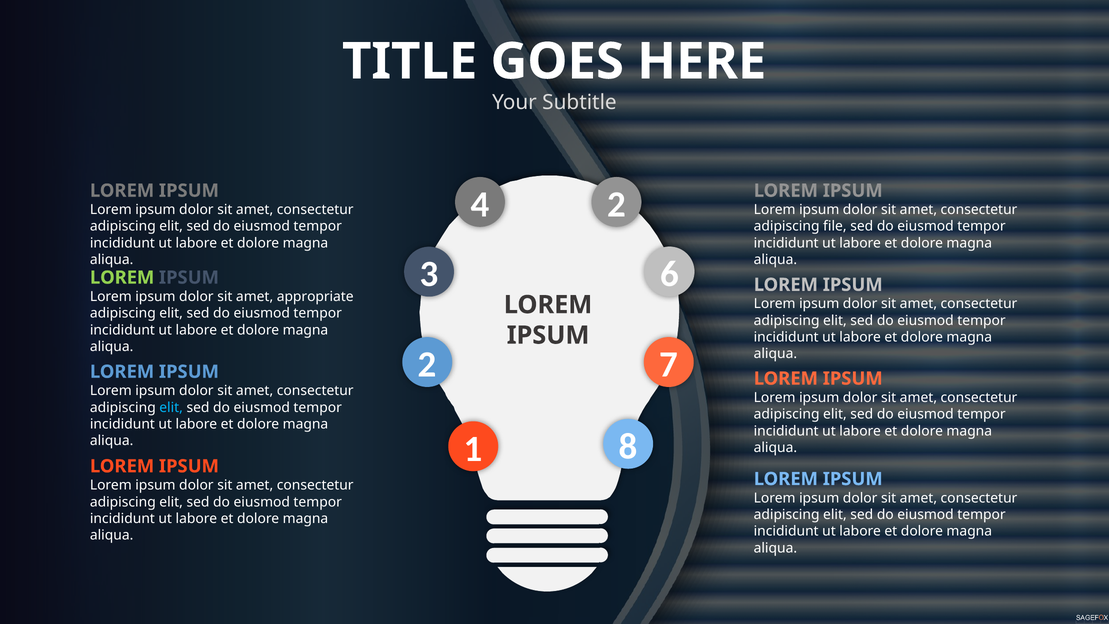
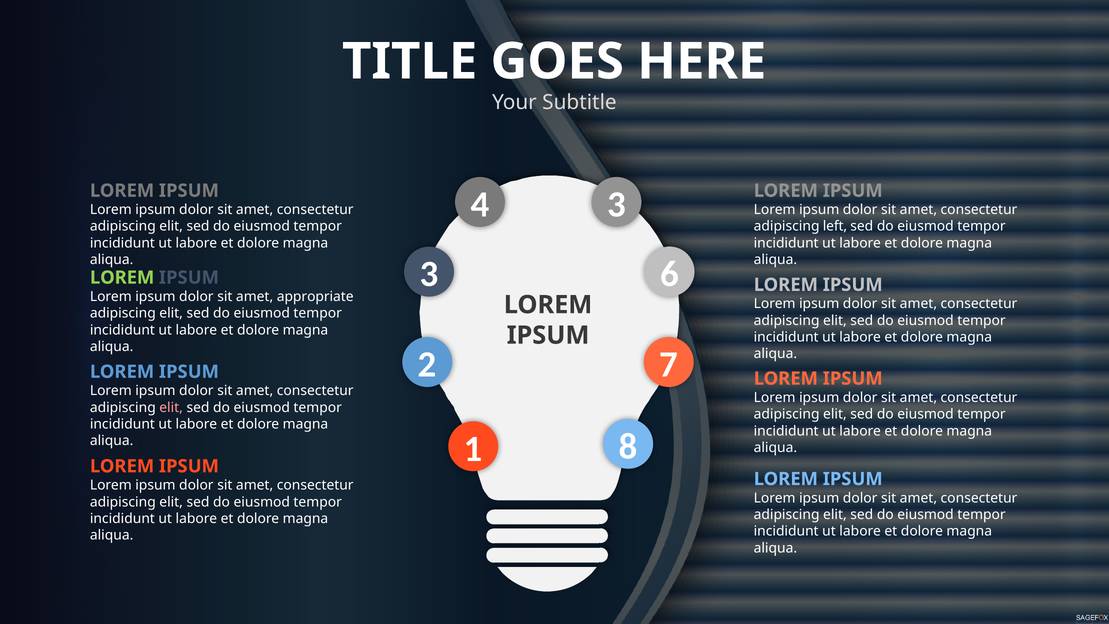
4 2: 2 -> 3 (616, 204)
file: file -> left (835, 226)
elit colour: light blue -> pink (171, 407)
